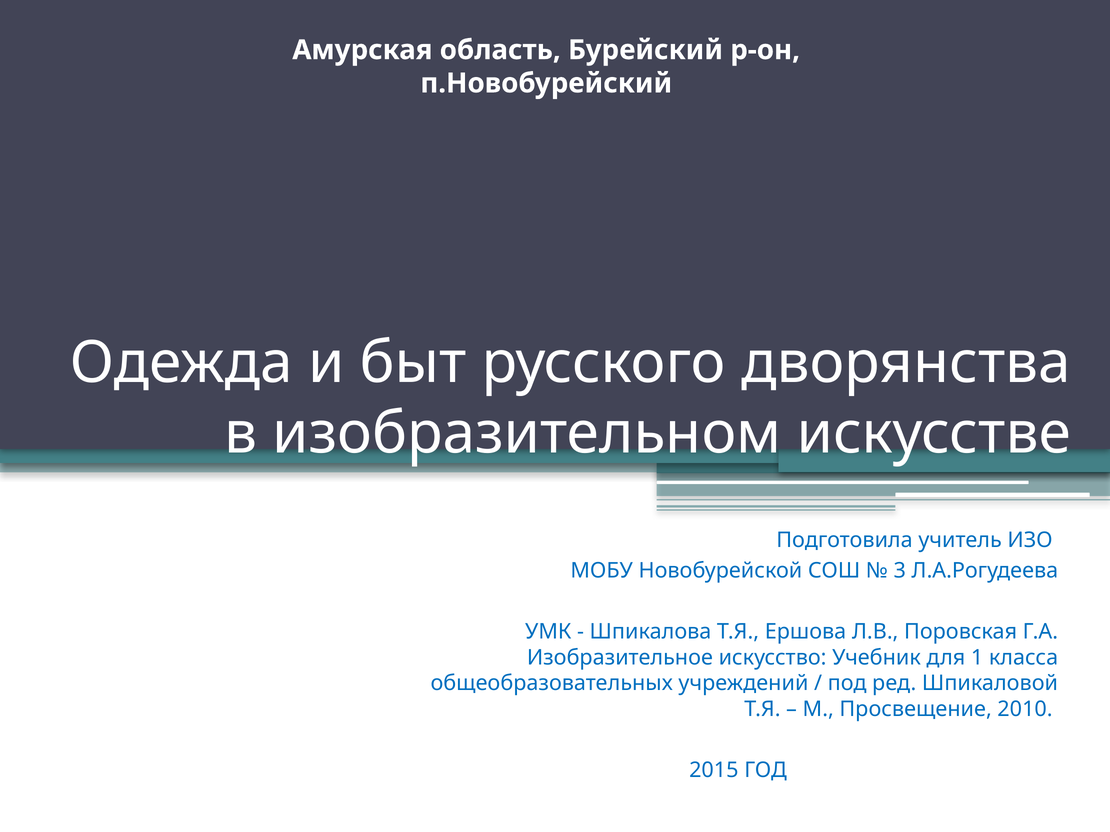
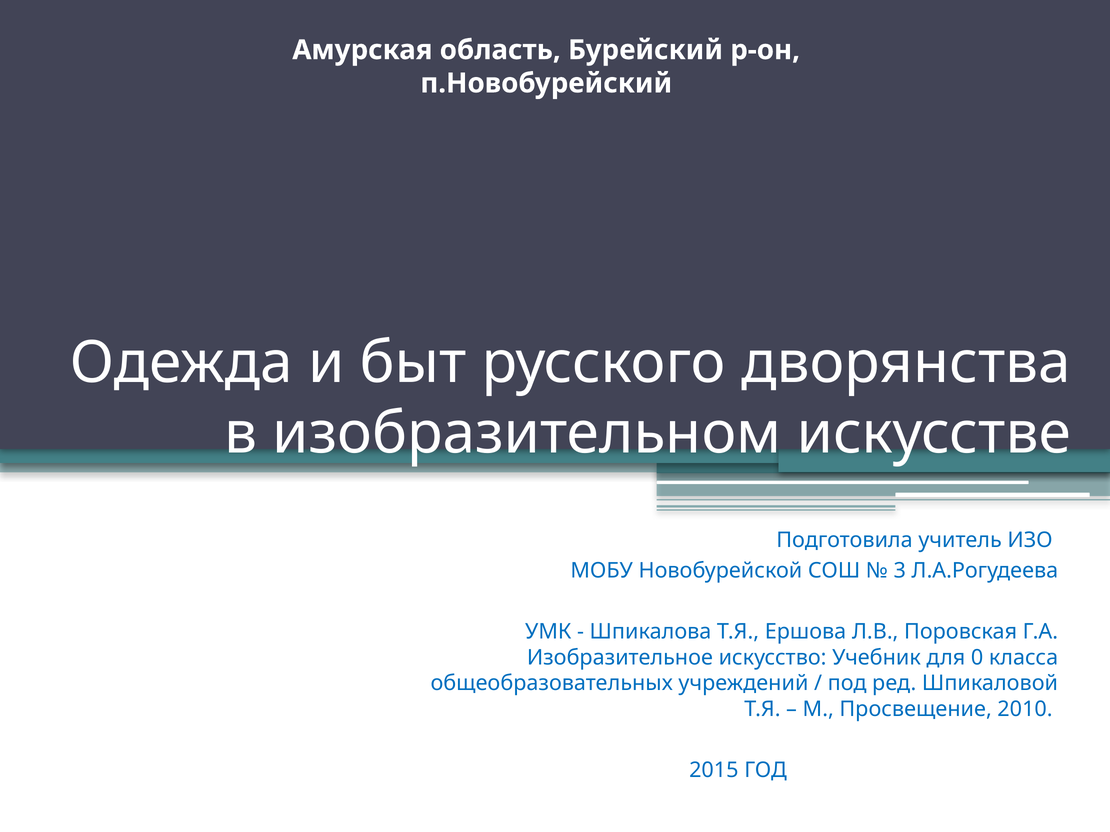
1: 1 -> 0 (977, 658)
